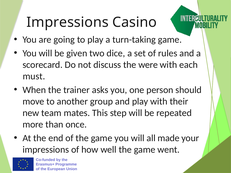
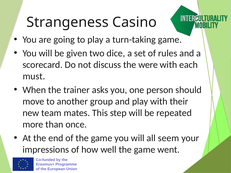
Impressions: Impressions -> Strangeness (68, 22)
made: made -> seem (168, 138)
